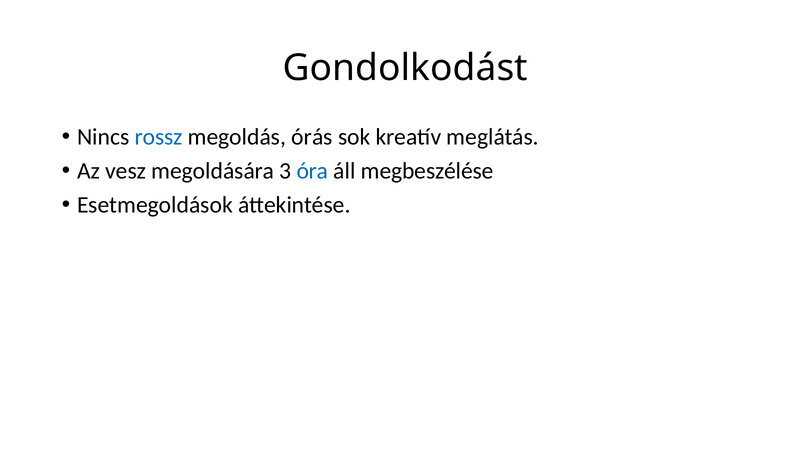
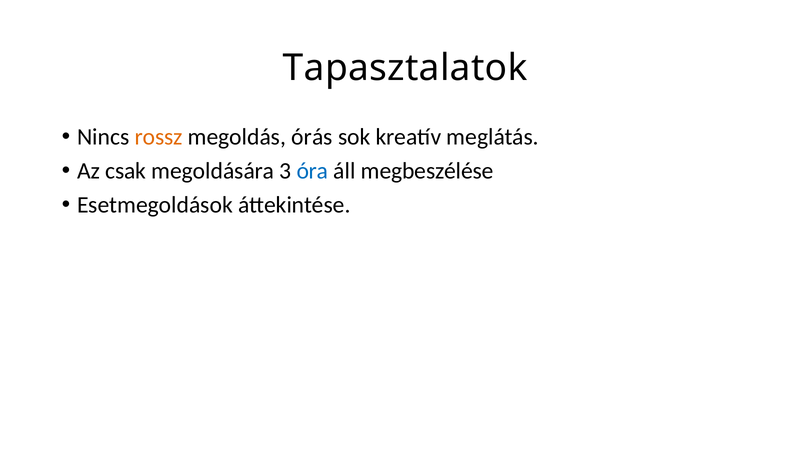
Gondolkodást: Gondolkodást -> Tapasztalatok (405, 68)
rossz colour: blue -> orange (159, 137)
vesz: vesz -> csak (126, 171)
